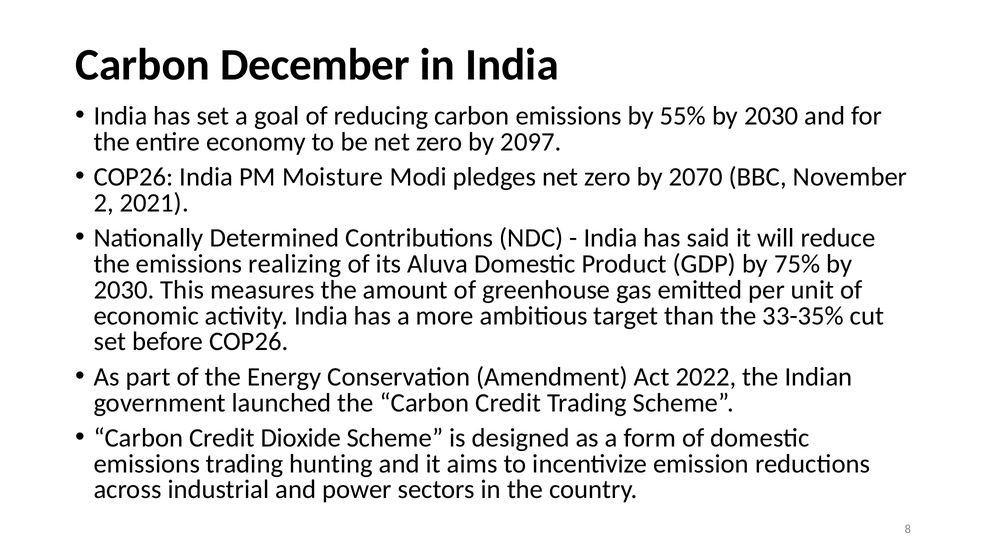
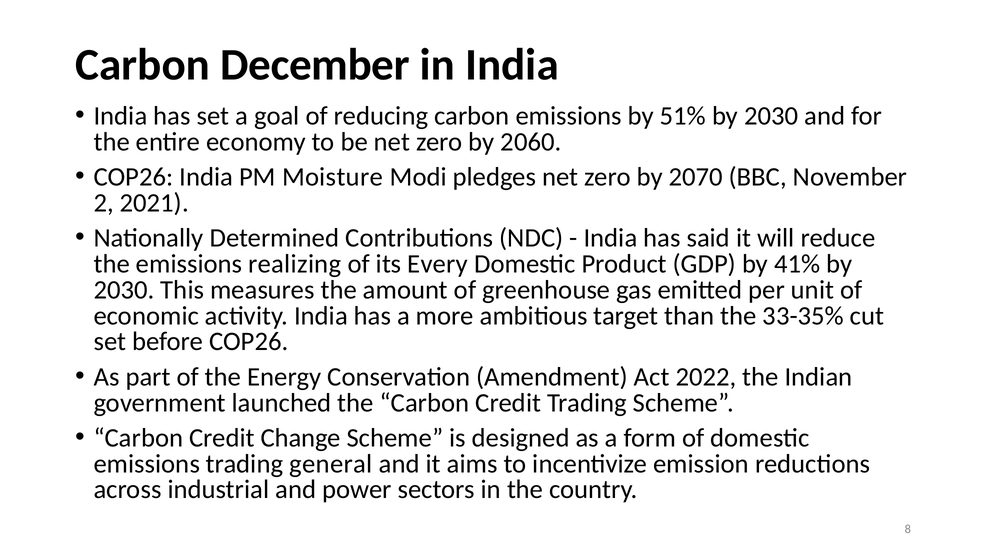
55%: 55% -> 51% (683, 116)
2097: 2097 -> 2060 (531, 142)
Aluva: Aluva -> Every (438, 264)
75%: 75% -> 41% (797, 264)
Dioxide: Dioxide -> Change (301, 438)
hunting: hunting -> general (331, 464)
